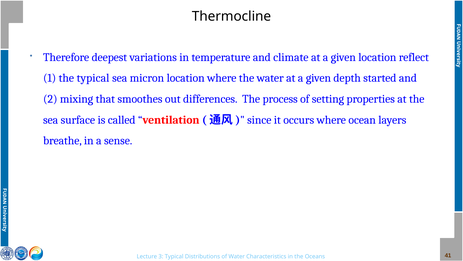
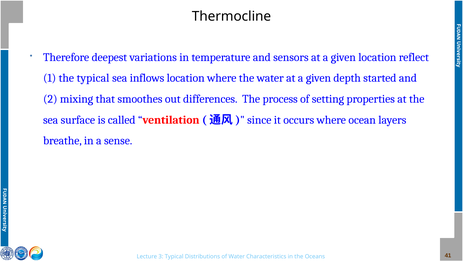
climate: climate -> sensors (291, 57)
micron: micron -> inflows (147, 78)
